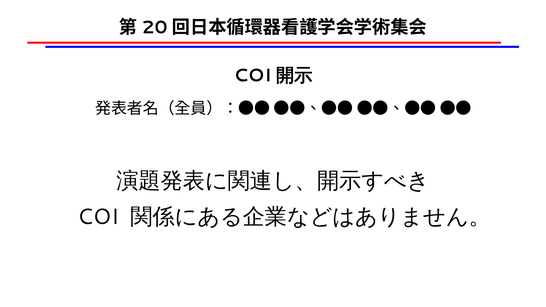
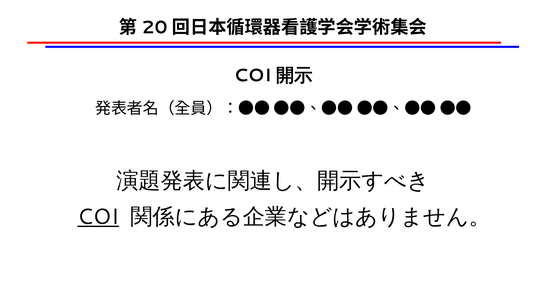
COI underline: none -> present (98, 217)
